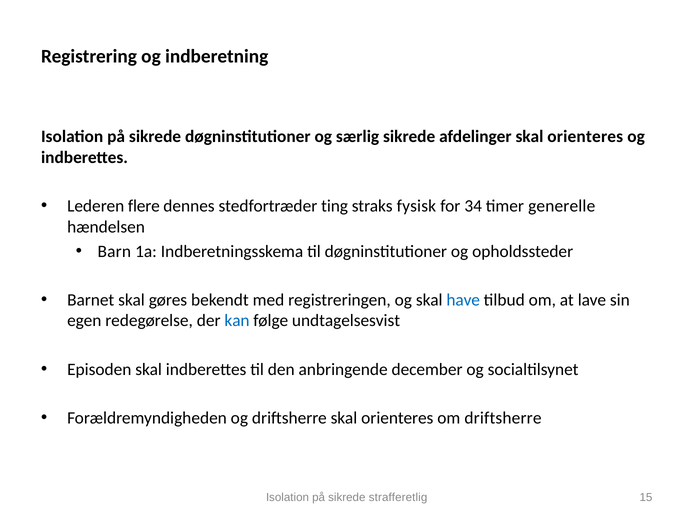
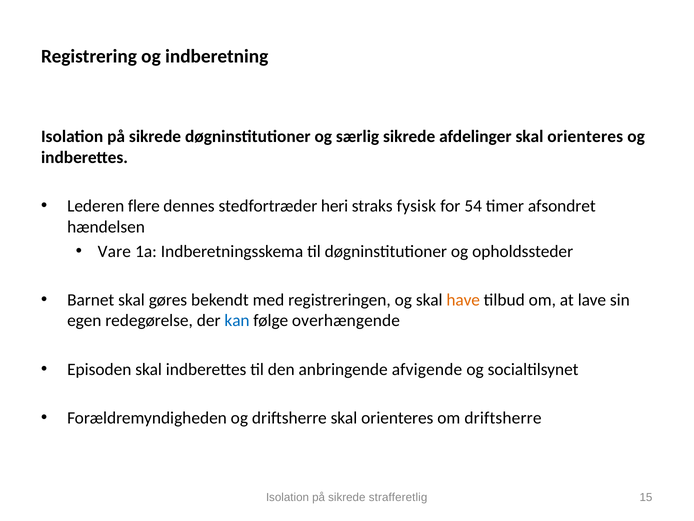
ting: ting -> heri (335, 206)
34: 34 -> 54 (473, 206)
generelle: generelle -> afsondret (562, 206)
Barn: Barn -> Vare (114, 251)
have colour: blue -> orange (463, 300)
undtagelsesvist: undtagelsesvist -> overhængende (346, 320)
december: december -> afvigende (427, 369)
